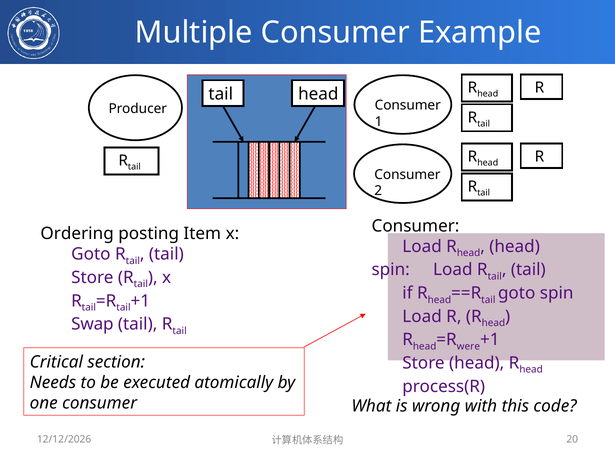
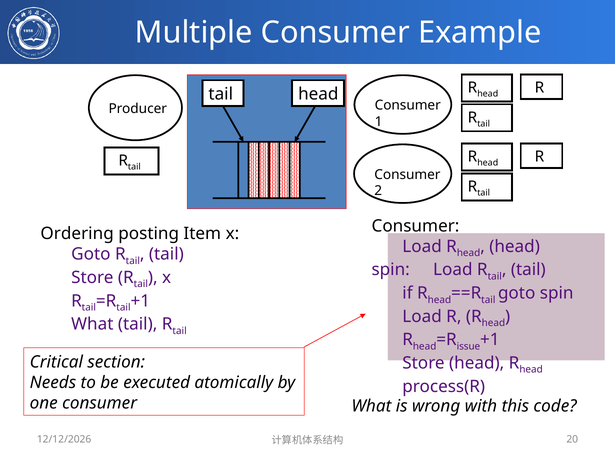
Swap: Swap -> What (92, 324)
were: were -> issue (468, 347)
